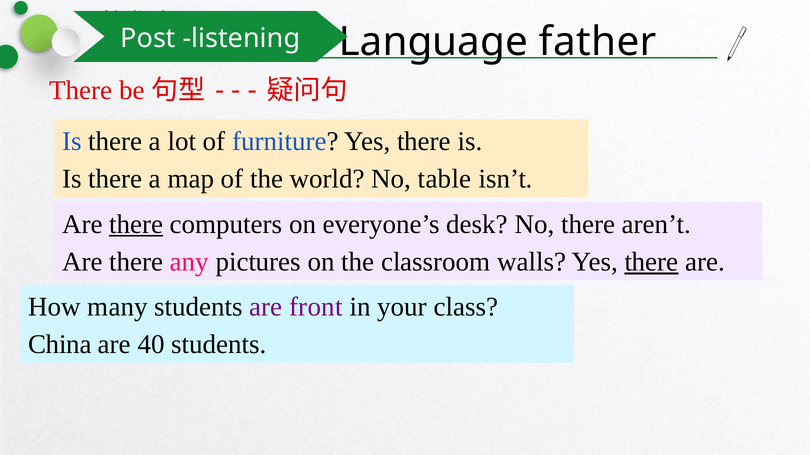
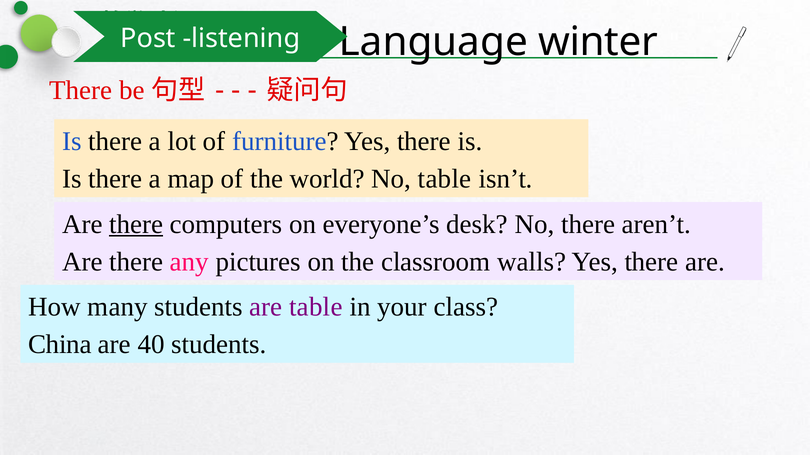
father: father -> winter (598, 42)
there underline: present -> none (651, 262)
are front: front -> table (316, 307)
